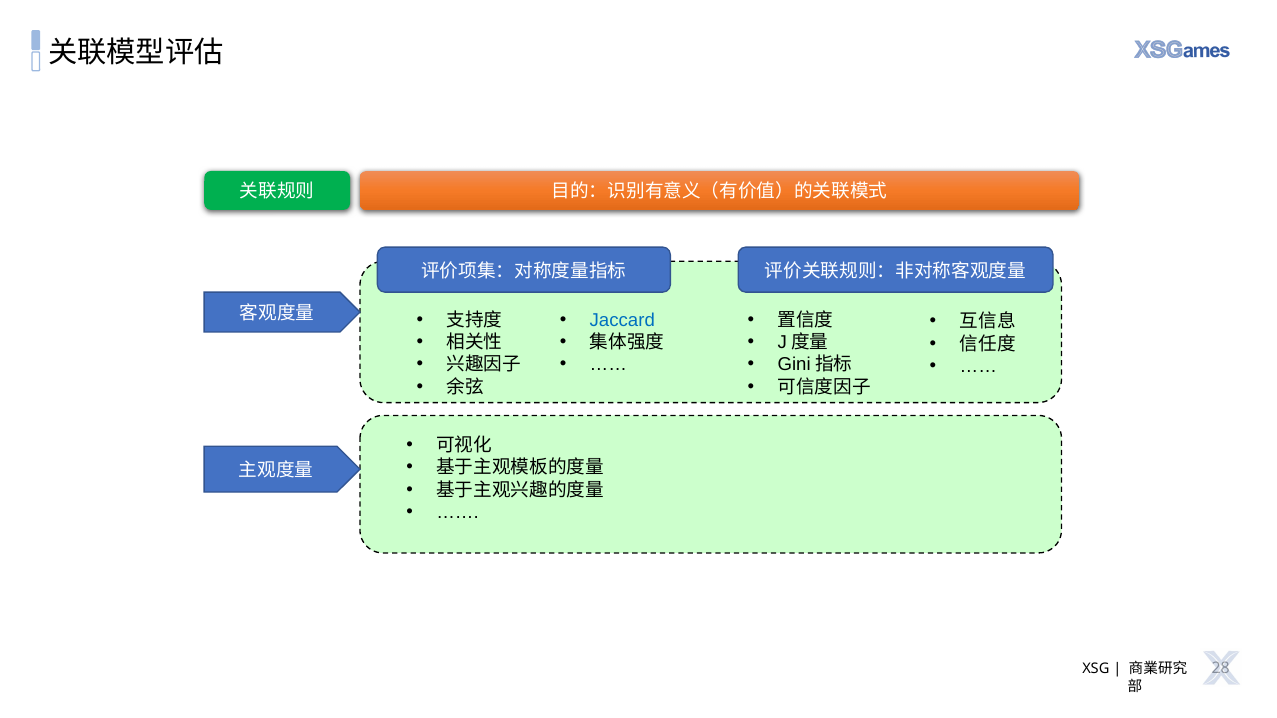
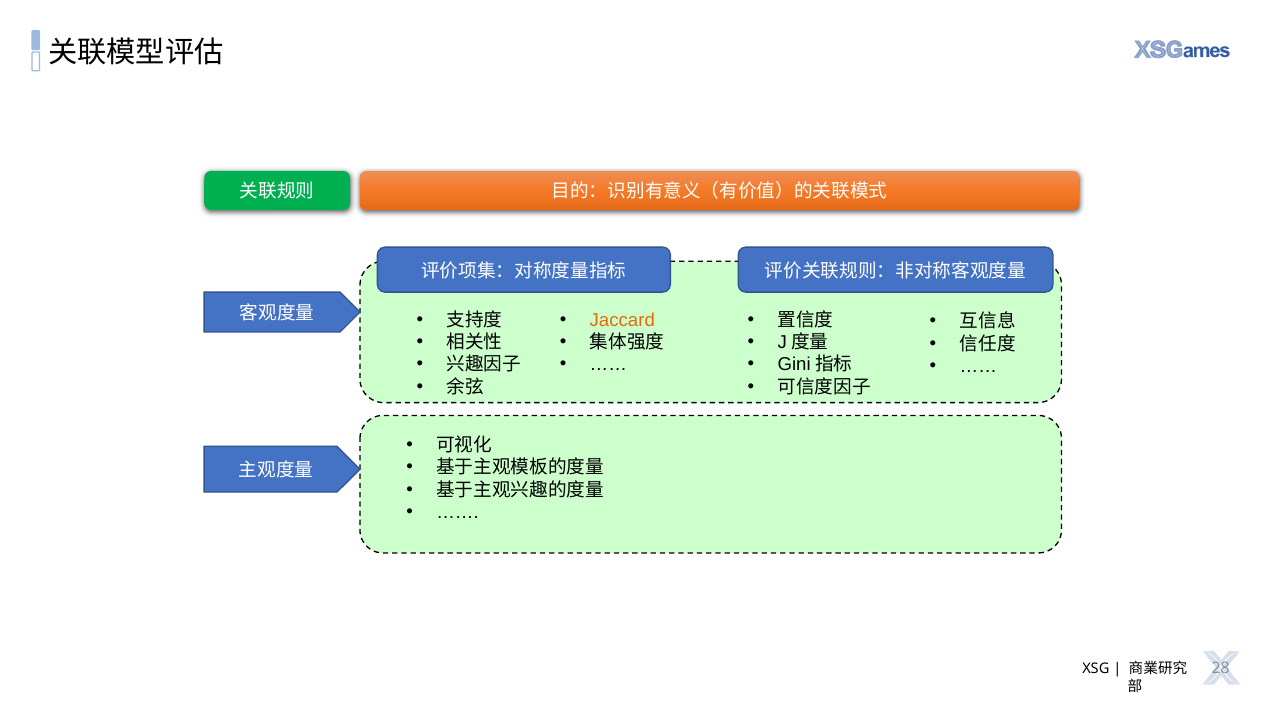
Jaccard colour: blue -> orange (622, 320)
